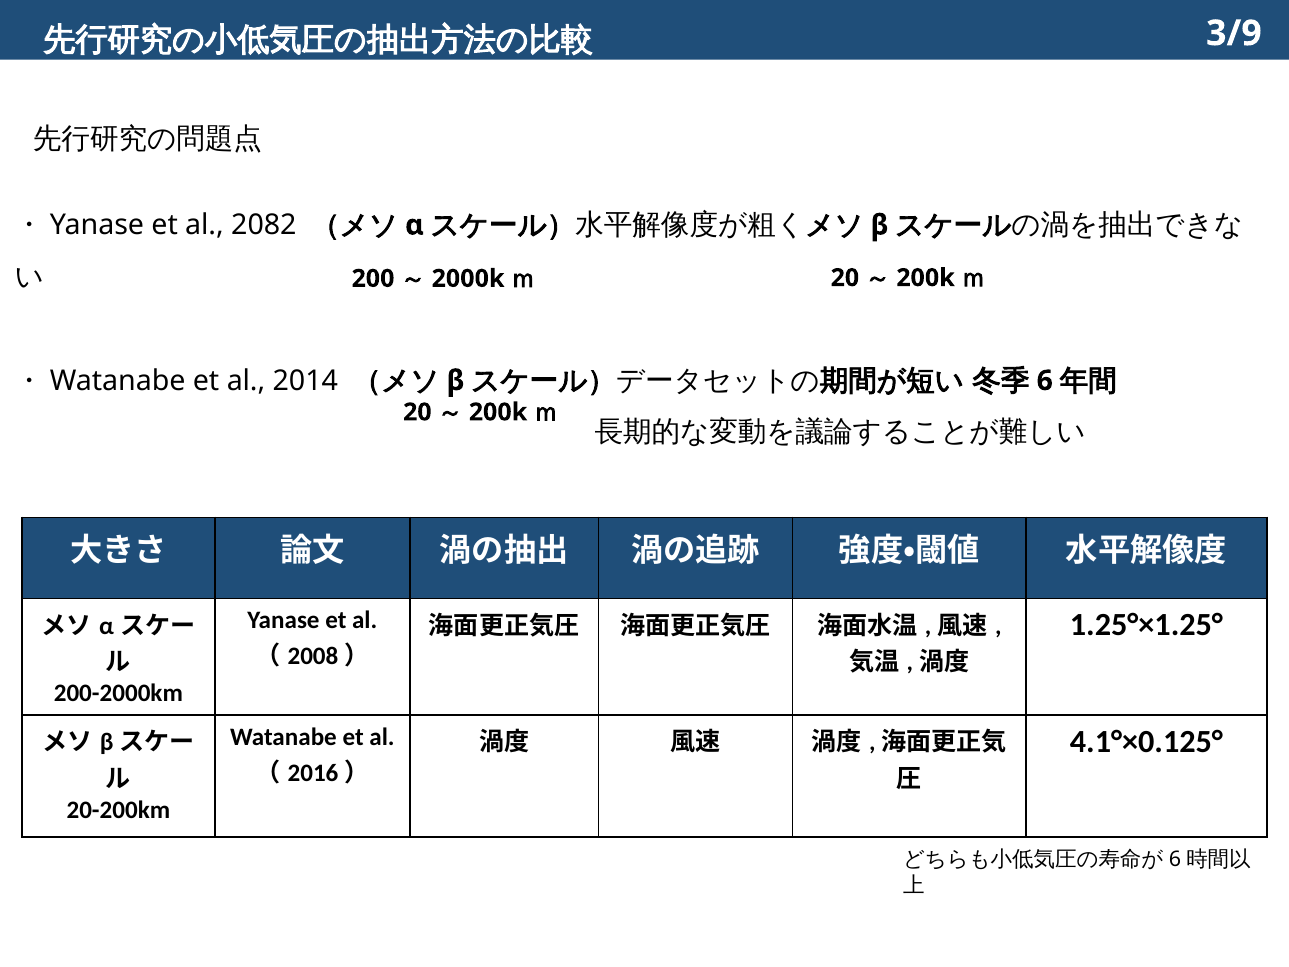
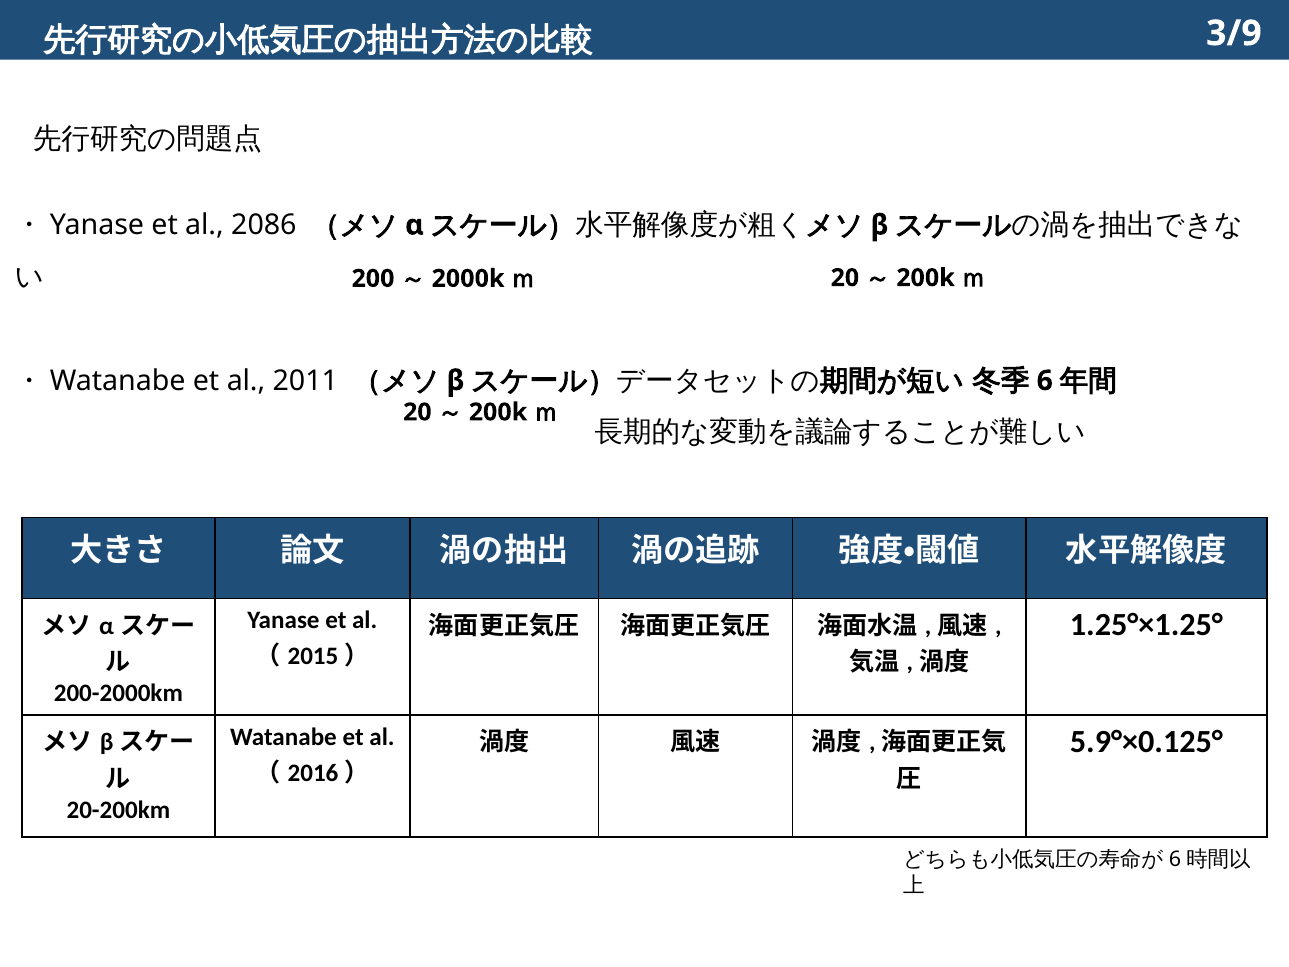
2082: 2082 -> 2086 (264, 225)
2014: 2014 -> 2011 (305, 381)
2008: 2008 -> 2015 (313, 656)
4.1°×0.125°: 4.1°×0.125° -> 5.9°×0.125° (1146, 741)
